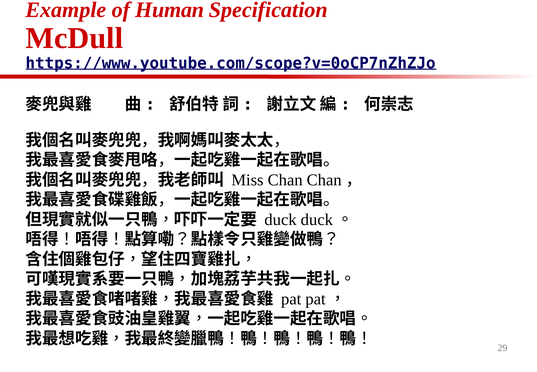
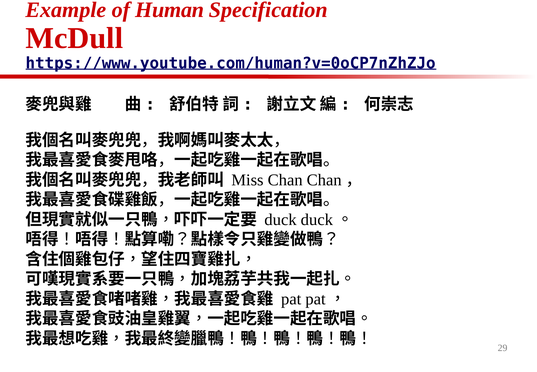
https://www.youtube.com/scope?v=0oCP7nZhZJo: https://www.youtube.com/scope?v=0oCP7nZhZJo -> https://www.youtube.com/human?v=0oCP7nZhZJo (231, 63)
